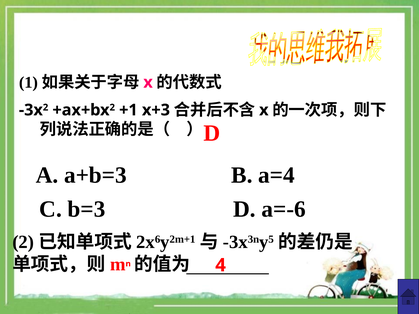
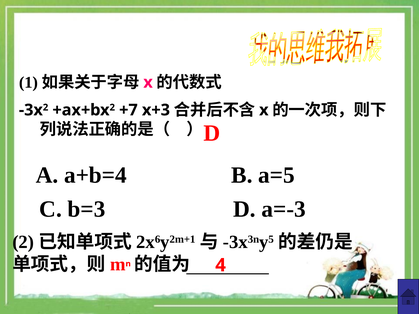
+1: +1 -> +7 (128, 110)
a+b=3: a+b=3 -> a+b=4 (95, 175)
a=4: a=4 -> a=5 (277, 175)
a=-6: a=-6 -> a=-3 (284, 209)
